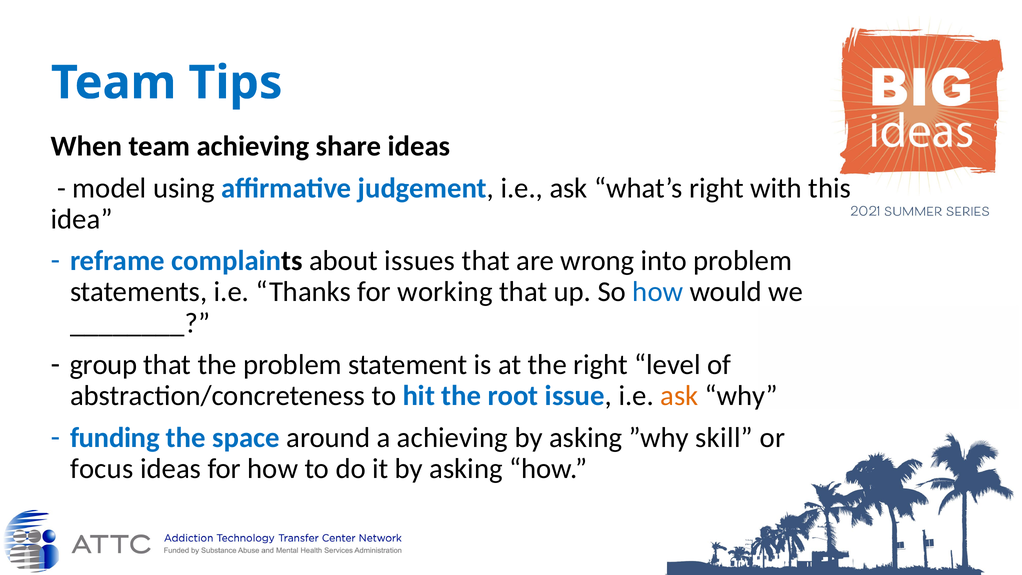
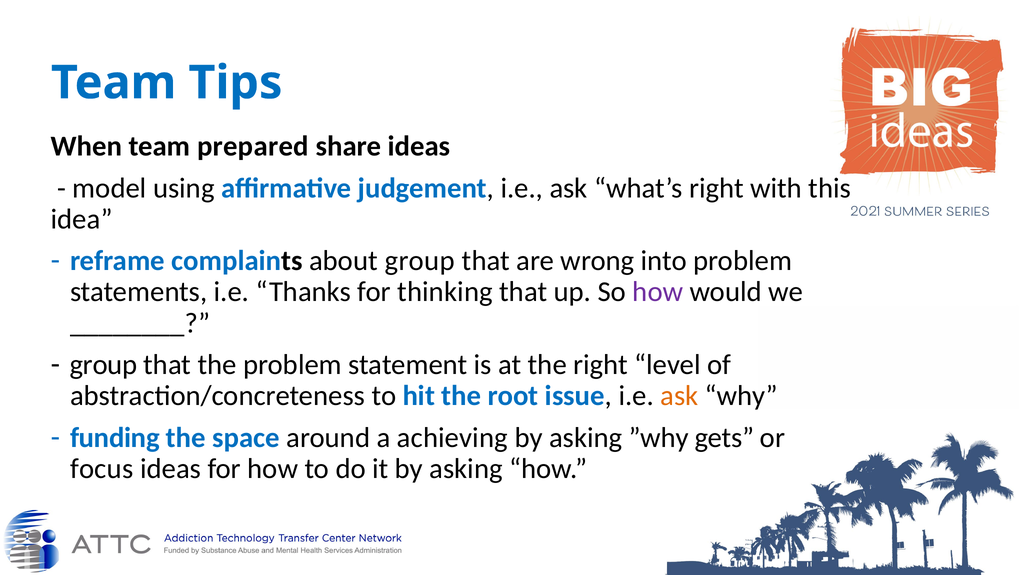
team achieving: achieving -> prepared (253, 146)
about issues: issues -> group (420, 261)
working: working -> thinking (445, 292)
how colour: blue -> purple (658, 292)
skill: skill -> gets (724, 438)
